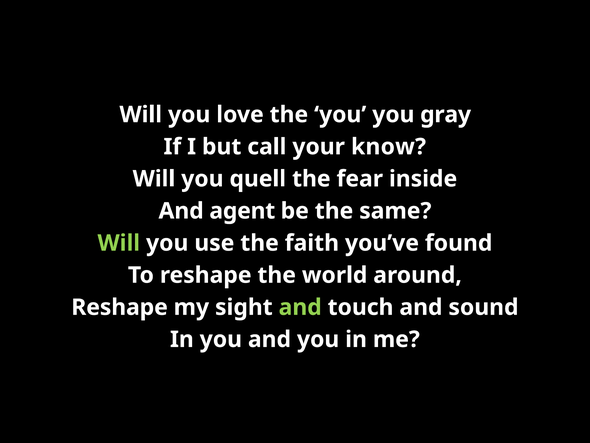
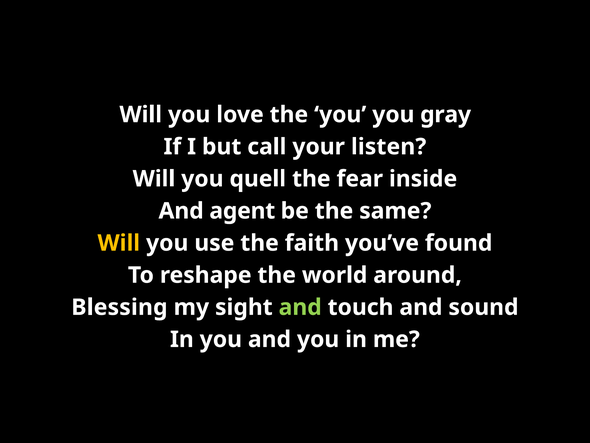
know: know -> listen (389, 147)
Will colour: light green -> yellow (119, 243)
Reshape: Reshape -> Blessing (119, 307)
